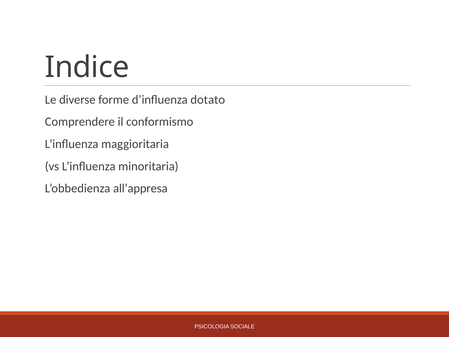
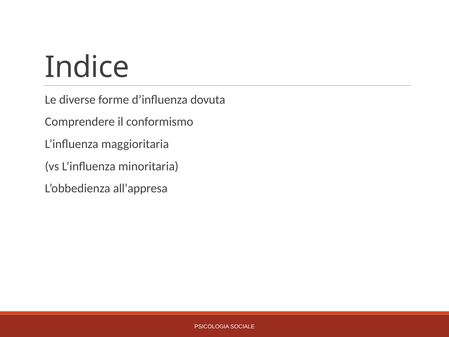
dotato: dotato -> dovuta (208, 100)
